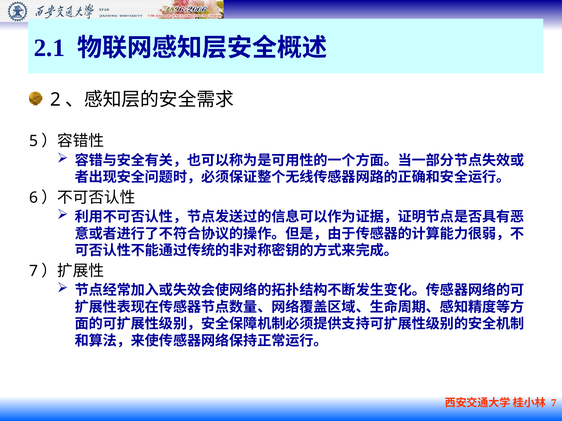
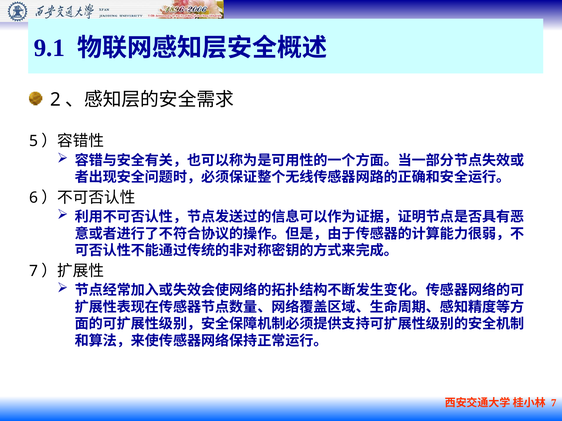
2.1: 2.1 -> 9.1 (49, 48)
